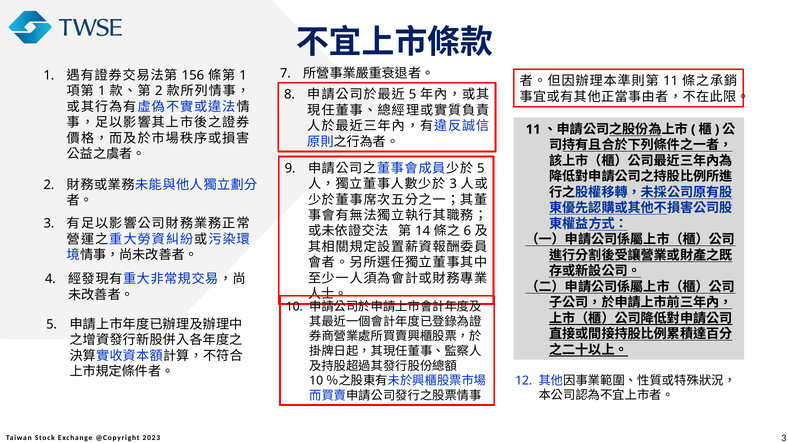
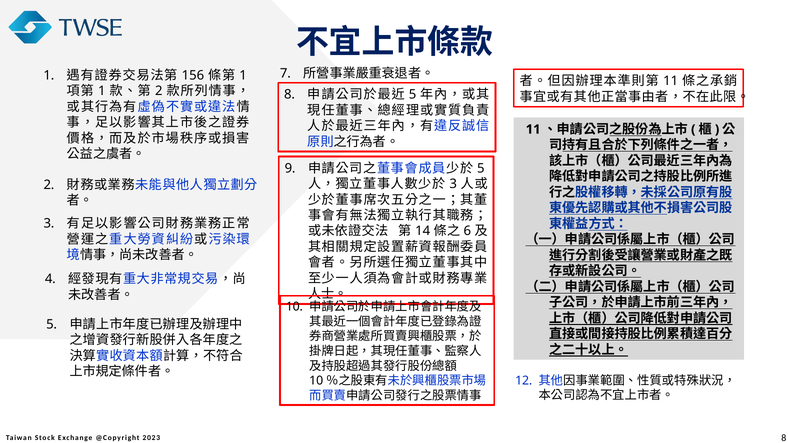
3: 3 -> 8 (784, 438)
